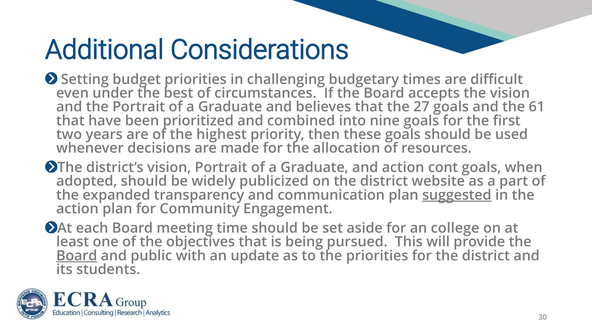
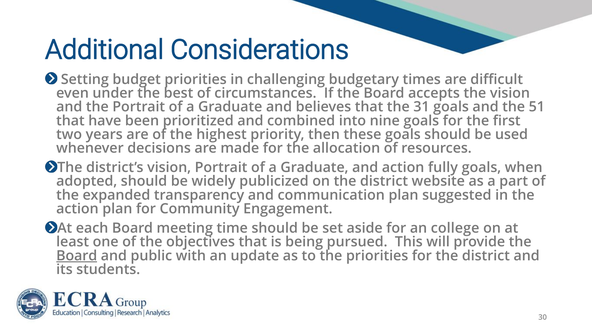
27: 27 -> 31 (421, 107)
61: 61 -> 51 (537, 107)
cont: cont -> fully (443, 168)
suggested underline: present -> none (457, 195)
